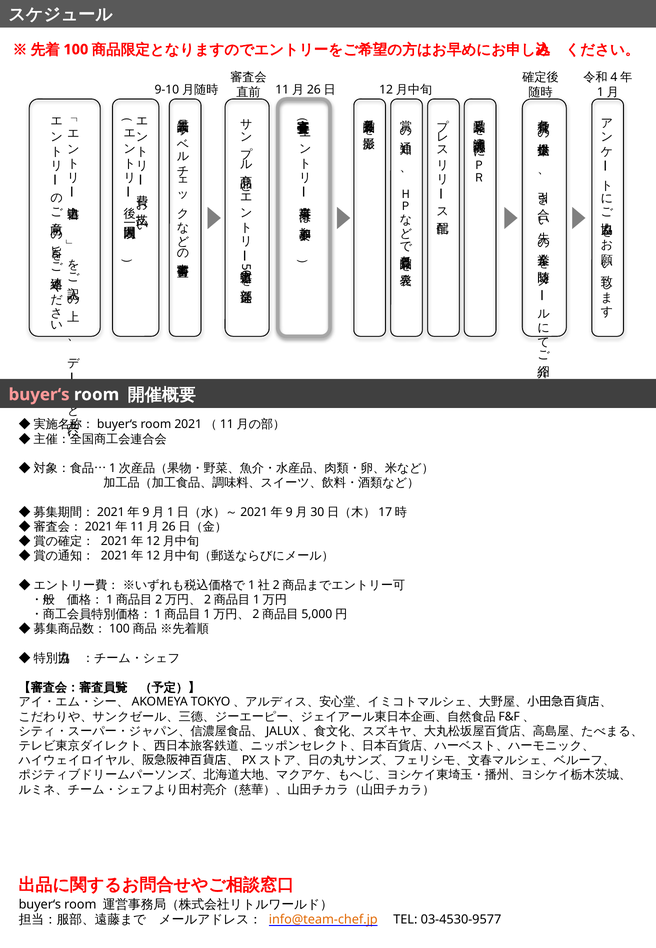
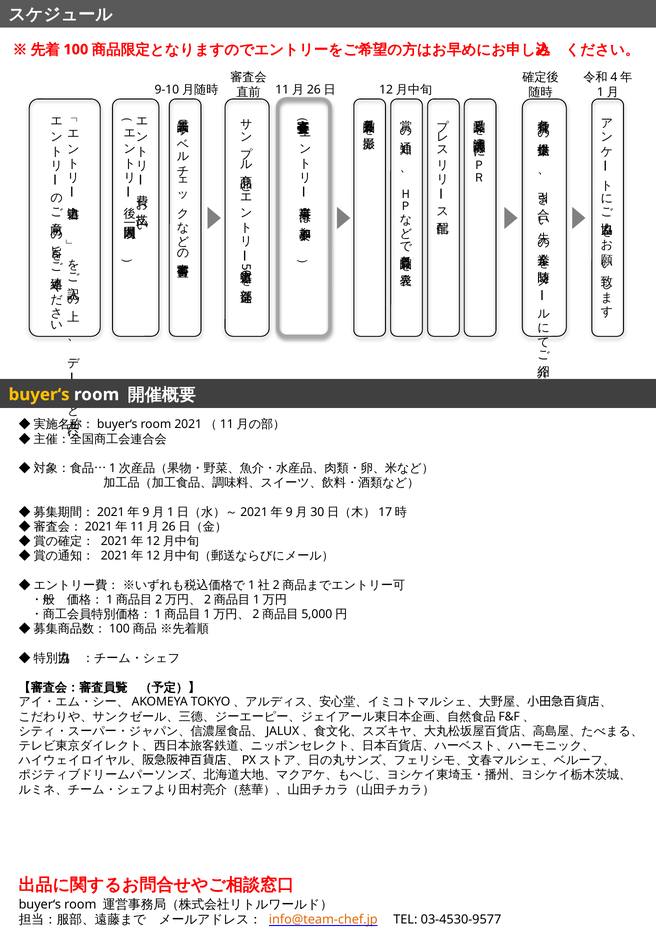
buyer‘s colour: pink -> yellow (39, 394)
